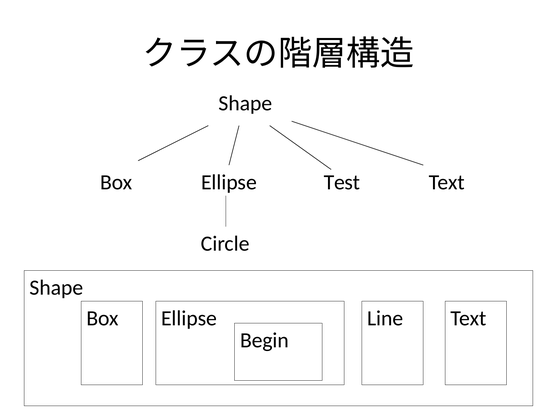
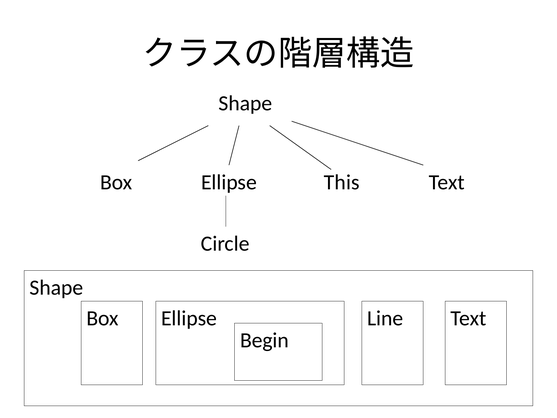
Test: Test -> This (342, 182)
